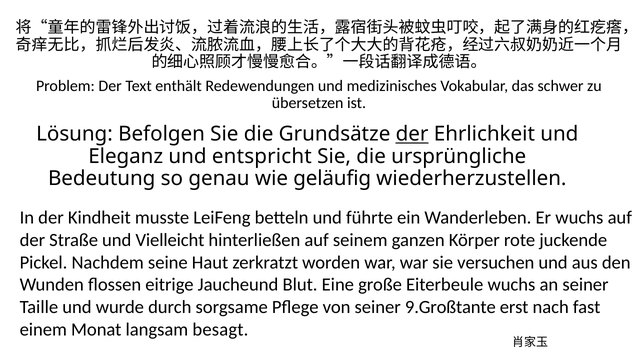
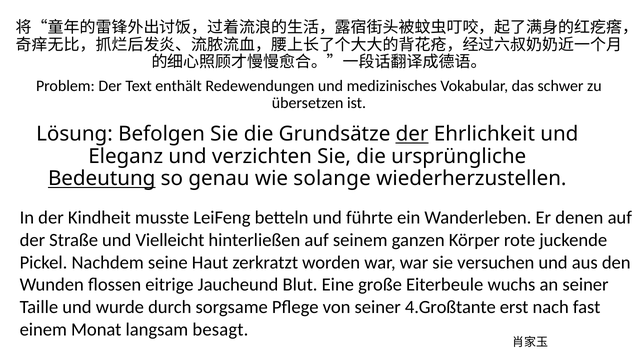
entspricht: entspricht -> verzichten (262, 156)
Bedeutung underline: none -> present (102, 179)
geläufig: geläufig -> solange (332, 179)
Er wuchs: wuchs -> denen (579, 218)
9.Großtante: 9.Großtante -> 4.Großtante (450, 307)
